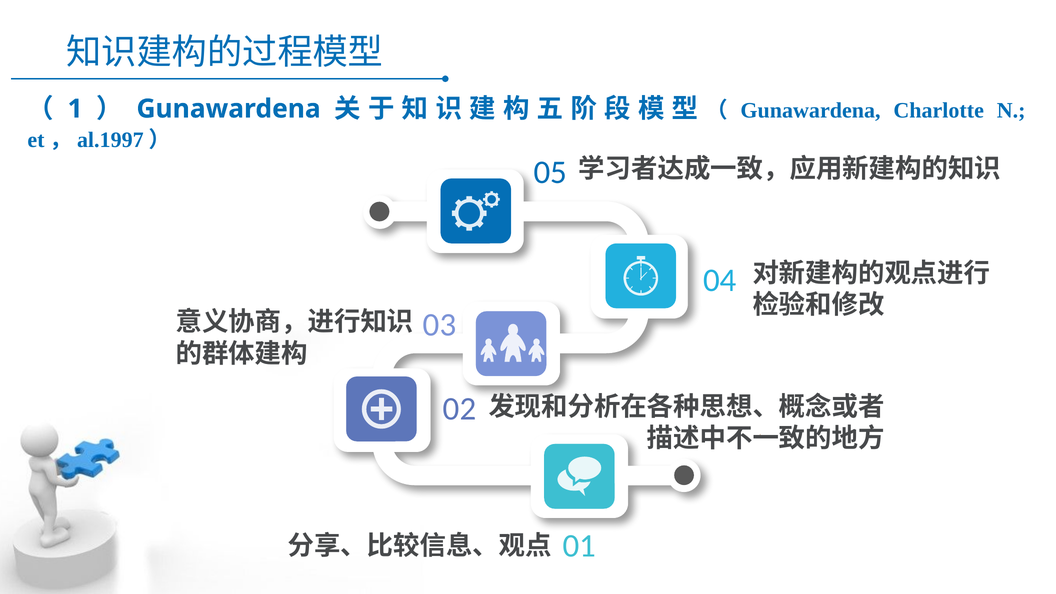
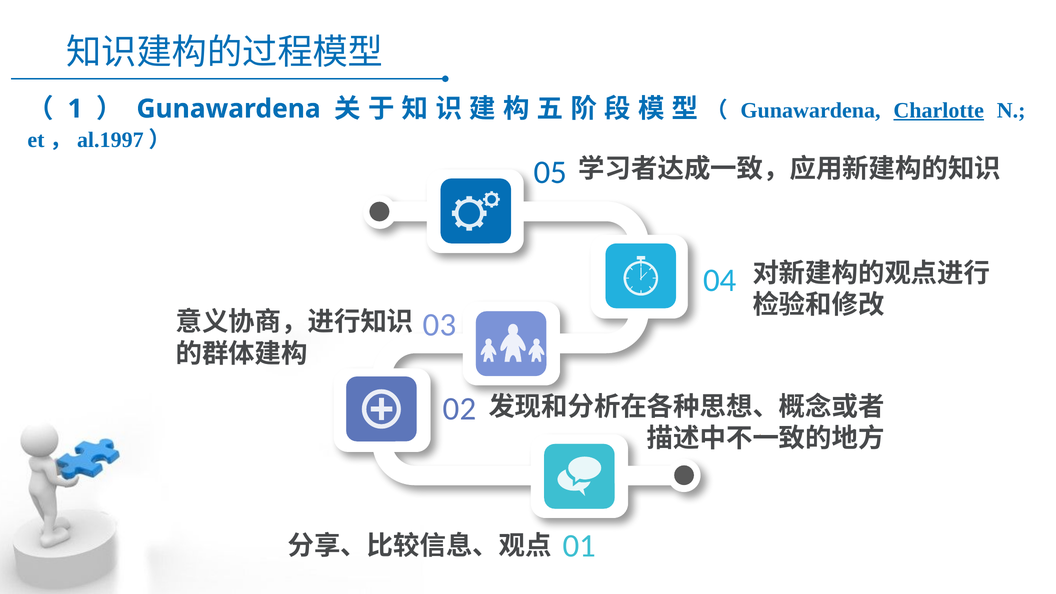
Charlotte underline: none -> present (939, 110)
